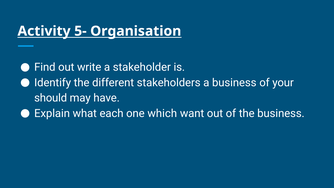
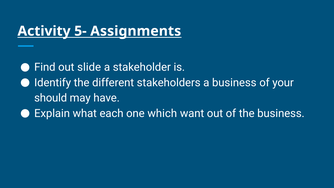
Organisation: Organisation -> Assignments (136, 31)
write: write -> slide (89, 67)
